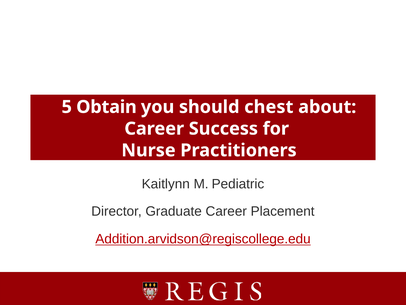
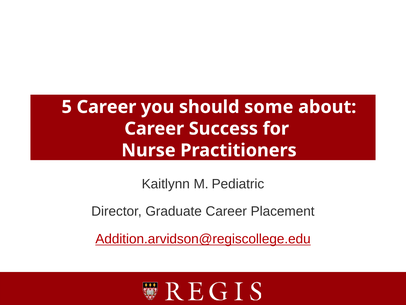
5 Obtain: Obtain -> Career (106, 107)
chest: chest -> some (269, 107)
